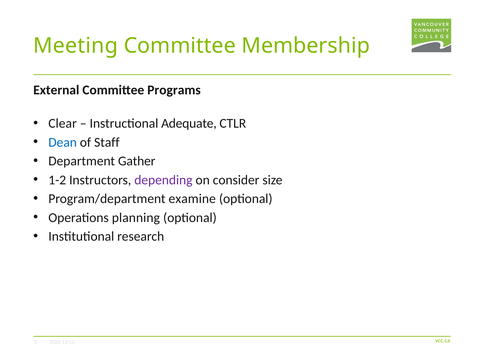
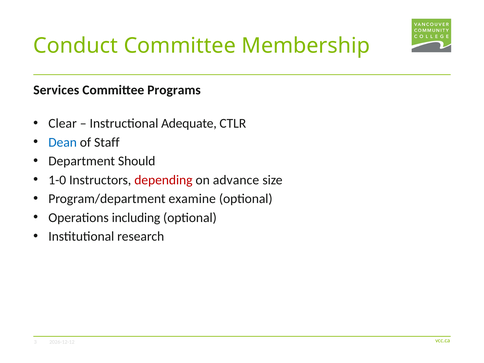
Meeting: Meeting -> Conduct (76, 46)
External: External -> Services (56, 90)
Gather: Gather -> Should (137, 161)
1-2: 1-2 -> 1-0 (57, 180)
depending colour: purple -> red (163, 180)
consider: consider -> advance (236, 180)
planning: planning -> including (136, 218)
